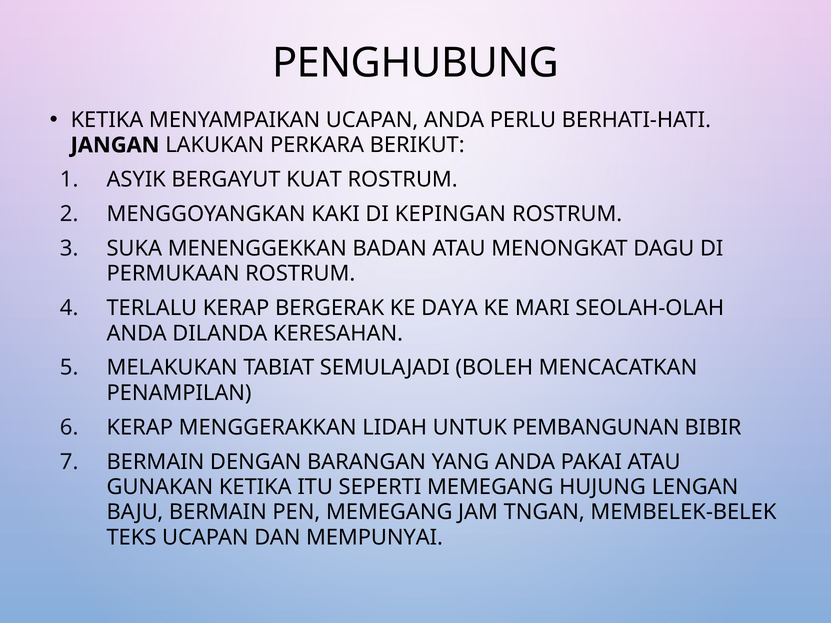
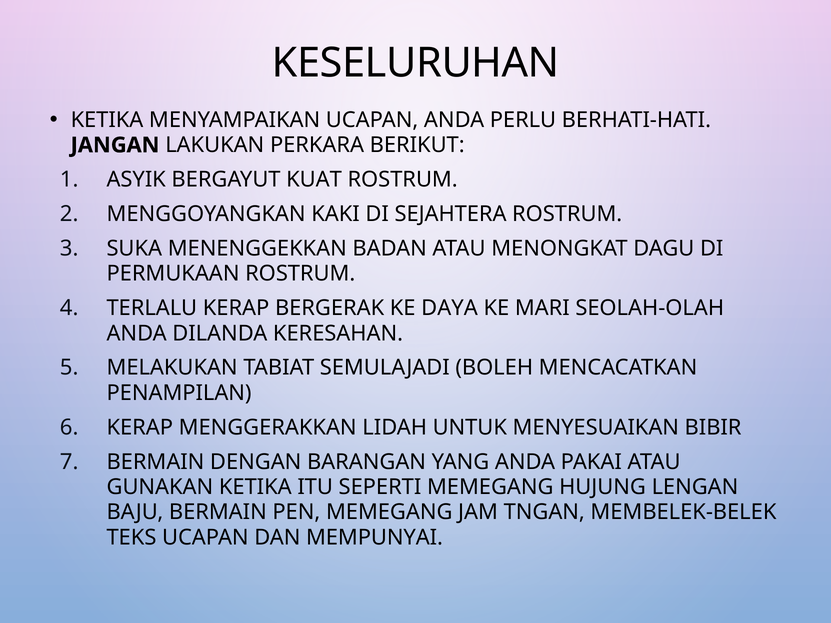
PENGHUBUNG: PENGHUBUNG -> KESELURUHAN (416, 63)
KEPINGAN: KEPINGAN -> SEJAHTERA (451, 214)
PEMBANGUNAN: PEMBANGUNAN -> MENYESUAIKAN (596, 428)
